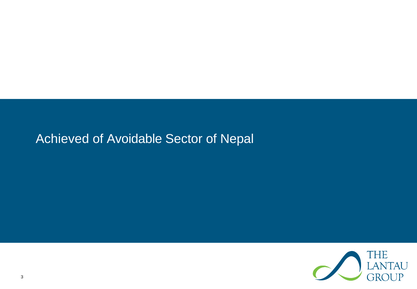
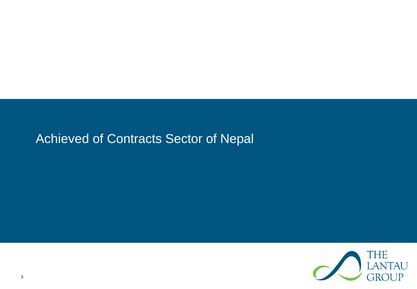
Avoidable: Avoidable -> Contracts (134, 139)
